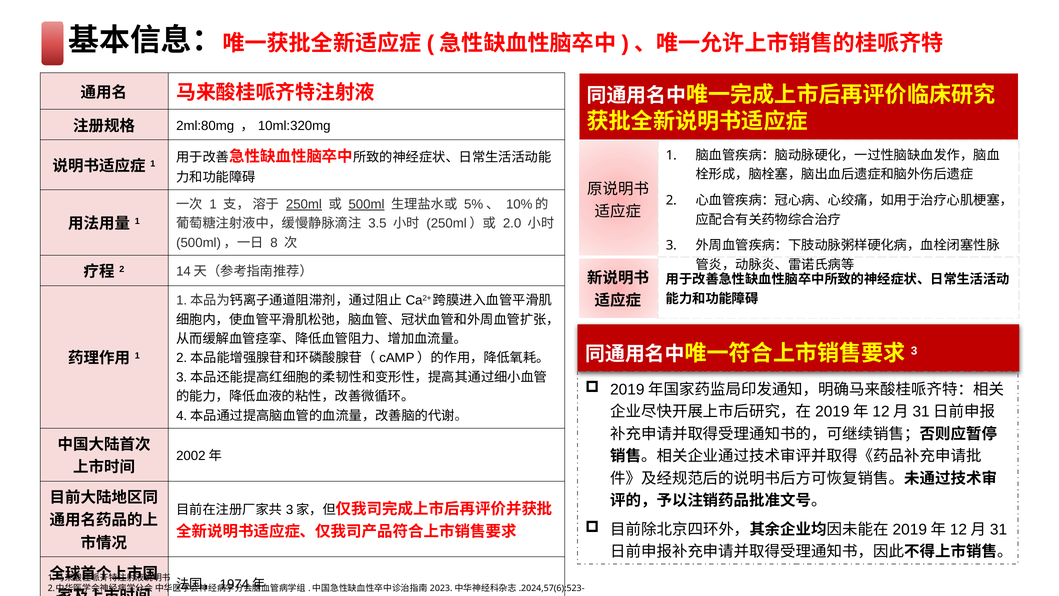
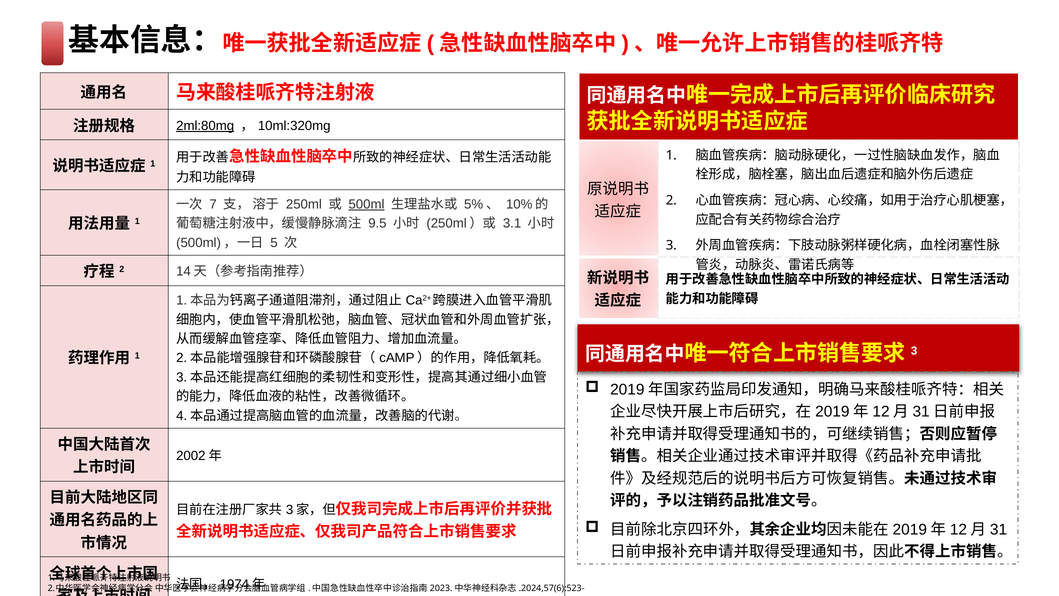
2ml:80mg underline: none -> present (205, 126)
1: 1 -> 7 (213, 204)
250ml underline: present -> none (304, 204)
3.5: 3.5 -> 9.5 (377, 223)
2.0: 2.0 -> 3.1 (512, 223)
8: 8 -> 5 (274, 243)
